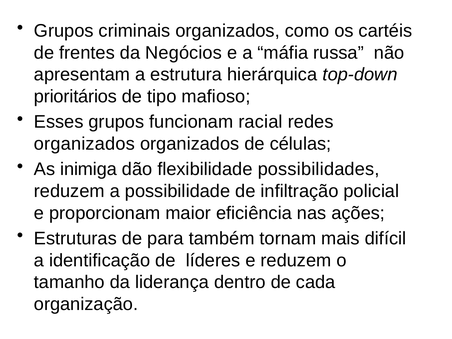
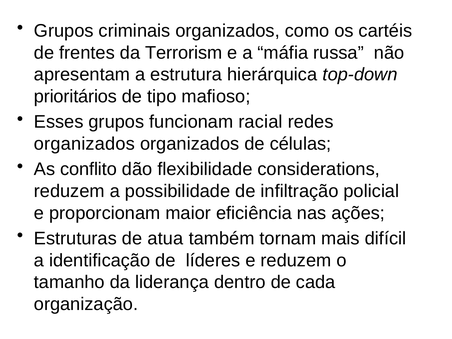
Negócios: Negócios -> Terrorism (184, 53)
inimiga: inimiga -> conflito (89, 169)
possibilidades: possibilidades -> considerations (319, 169)
para: para -> atua (165, 239)
